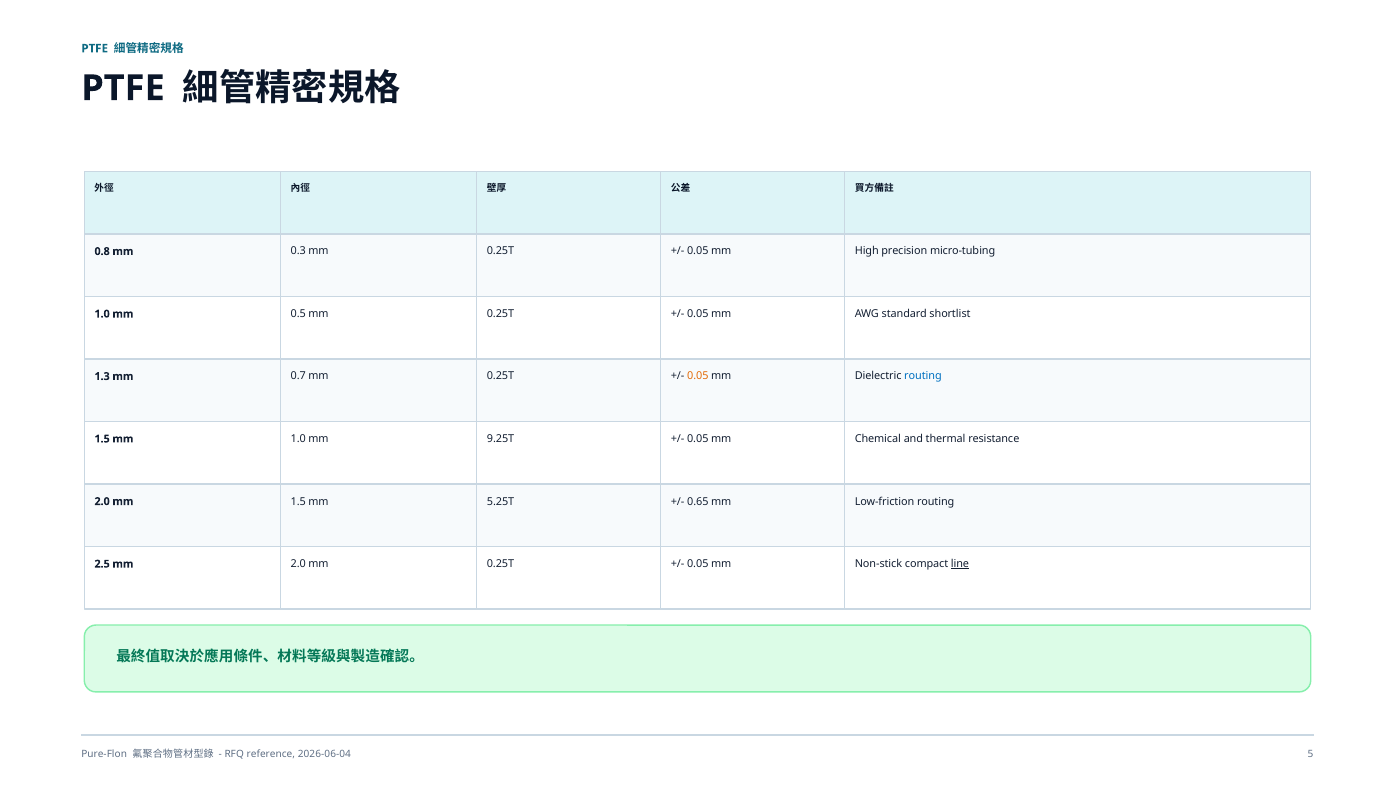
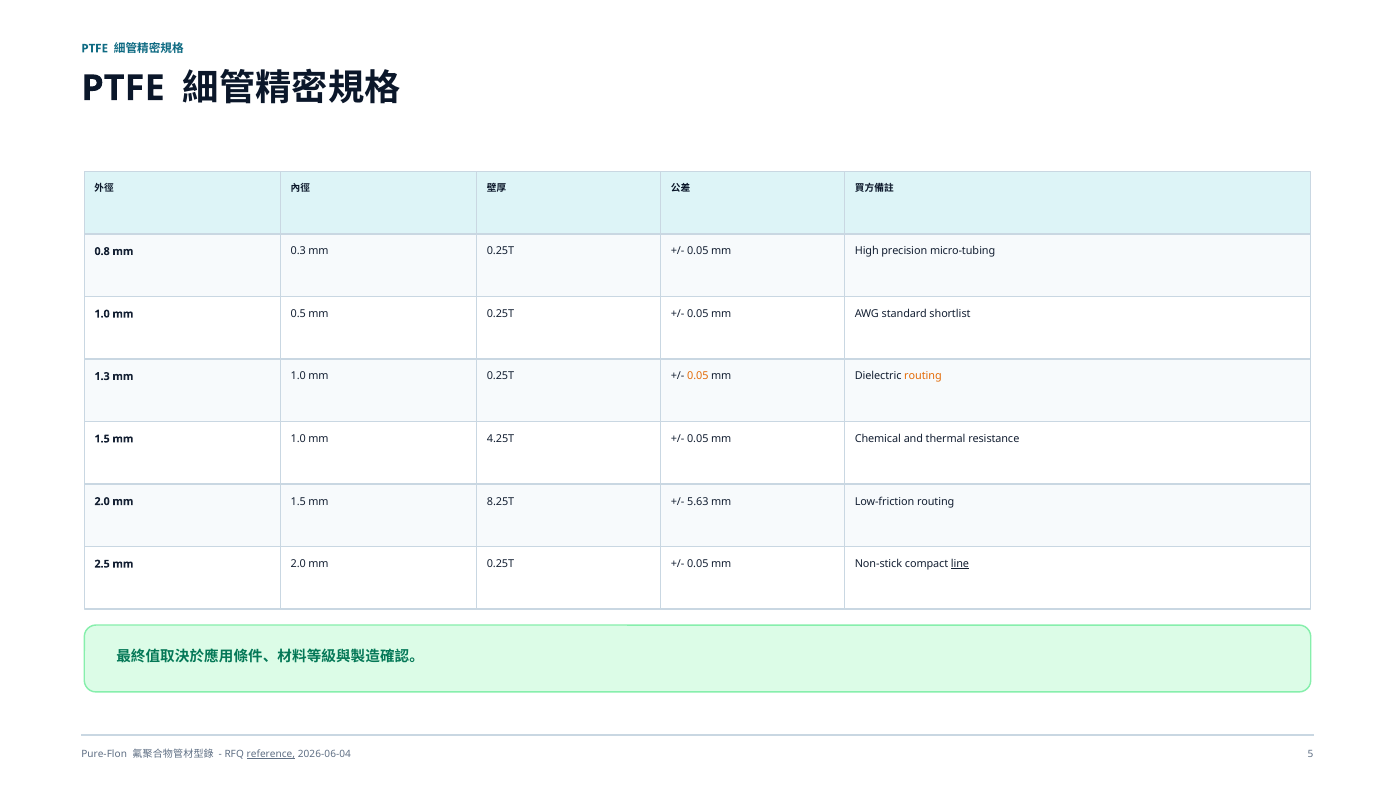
1.3 mm 0.7: 0.7 -> 1.0 (298, 376)
routing colour: blue -> orange (923, 376)
9.25T: 9.25T -> 4.25T (501, 439)
5.25T: 5.25T -> 8.25T (501, 501)
0.65: 0.65 -> 5.63 (698, 501)
reference underline: none -> present (271, 754)
